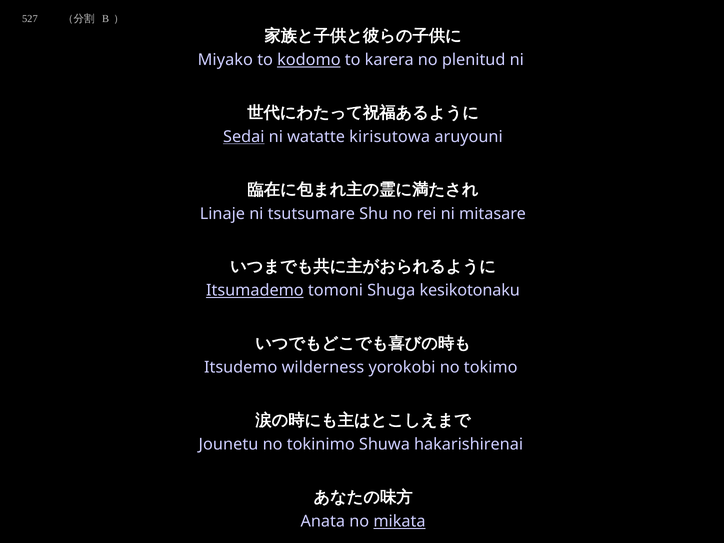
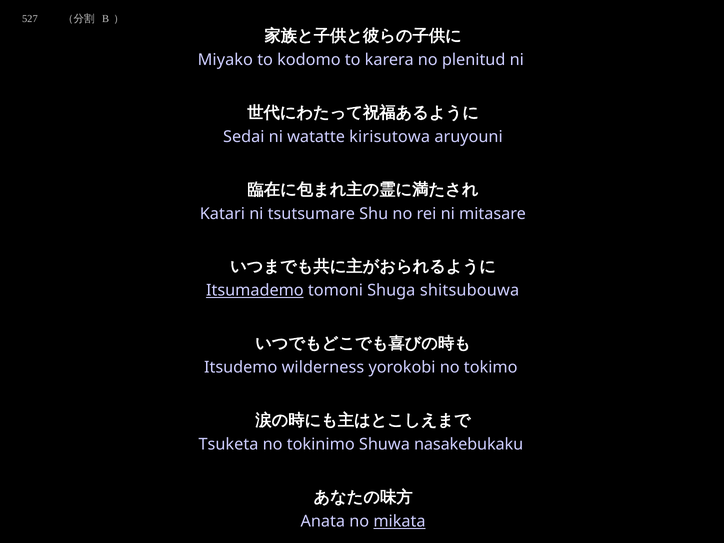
kodomo underline: present -> none (309, 60)
Sedai underline: present -> none (244, 137)
Linaje: Linaje -> Katari (222, 214)
kesikotonaku: kesikotonaku -> shitsubouwa (470, 291)
Jounetu: Jounetu -> Tsuketa (228, 444)
hakarishirenai: hakarishirenai -> nasakebukaku (469, 444)
